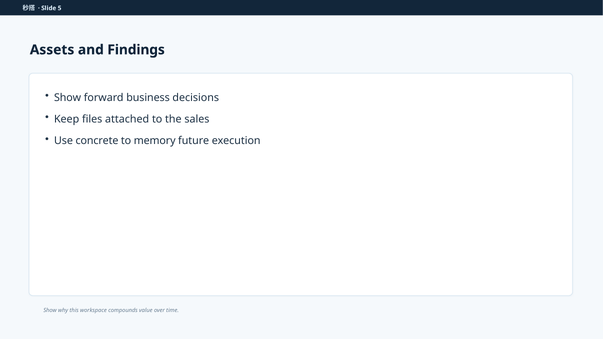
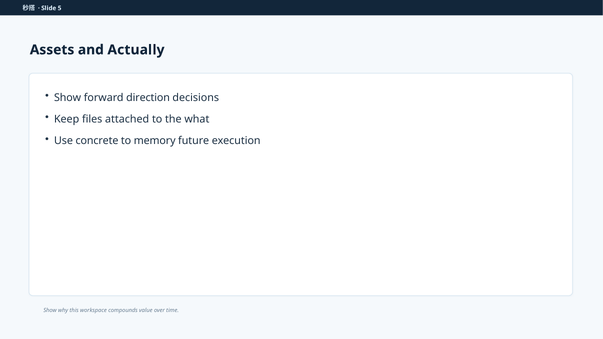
Findings: Findings -> Actually (136, 50)
business: business -> direction (148, 98)
sales: sales -> what (197, 119)
